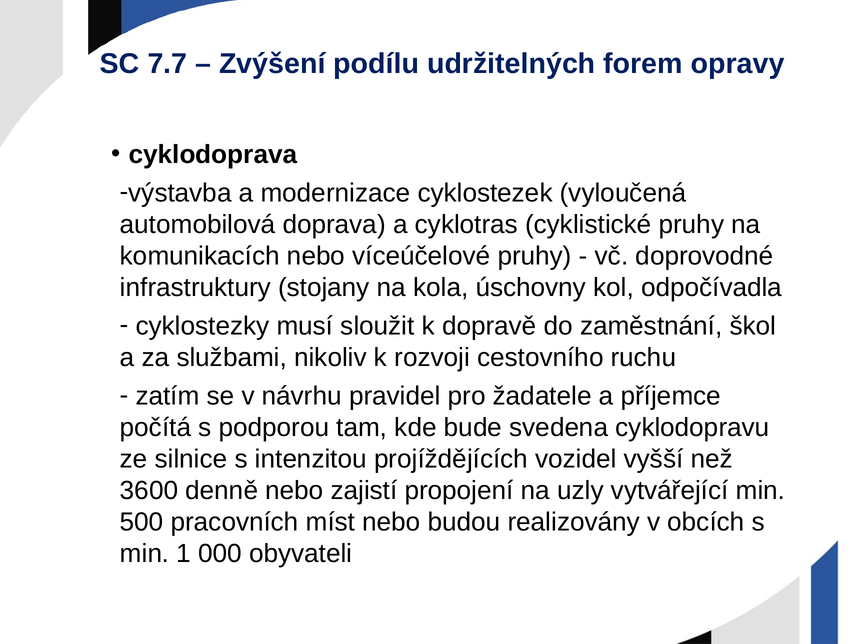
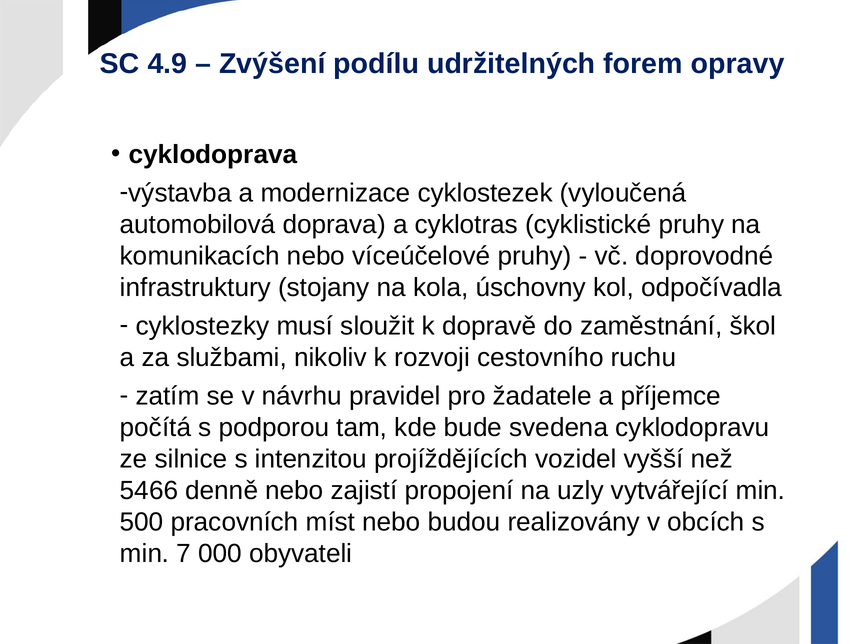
7.7: 7.7 -> 4.9 (167, 64)
3600: 3600 -> 5466 (149, 490)
1: 1 -> 7 (184, 553)
